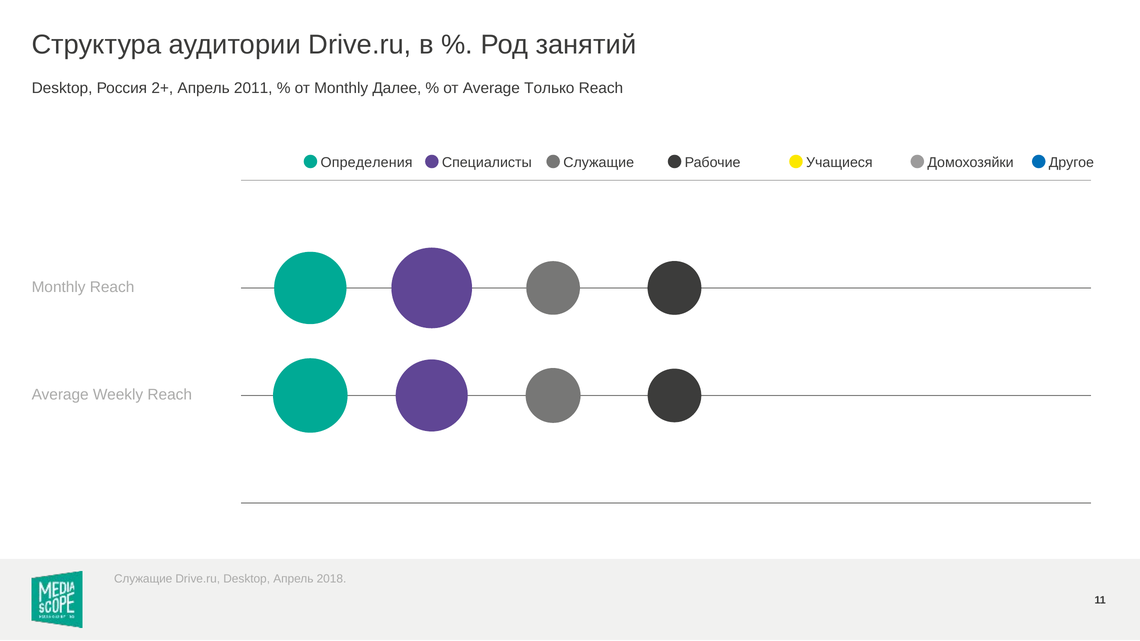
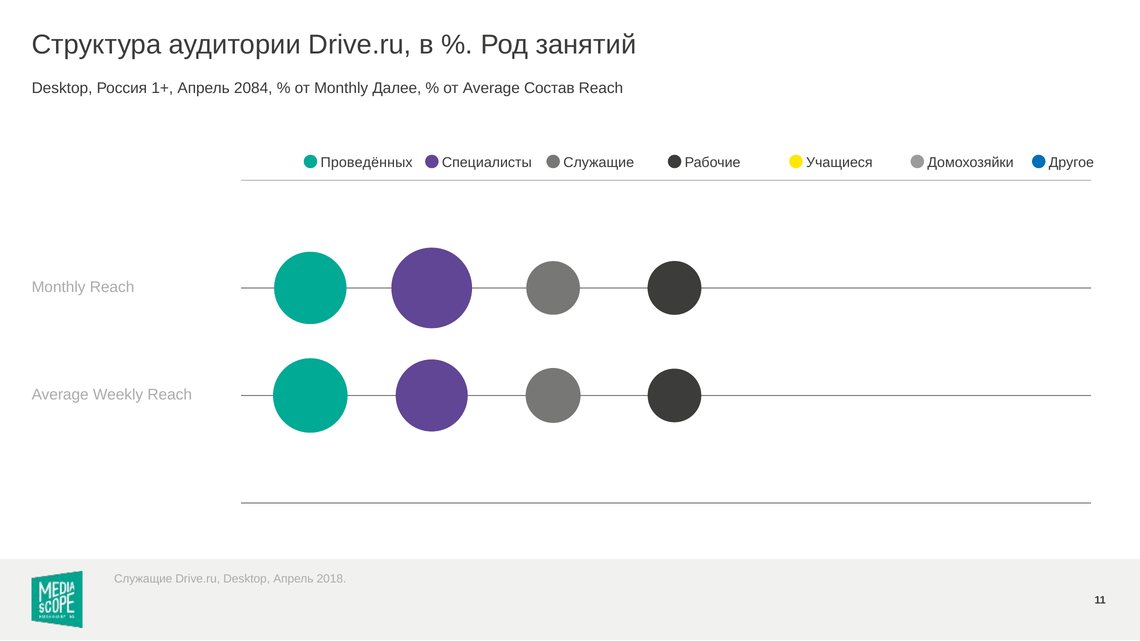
2+: 2+ -> 1+ (162, 88)
2011: 2011 -> 2084 (253, 88)
Только: Только -> Состав (549, 88)
Определения: Определения -> Проведённых (367, 163)
